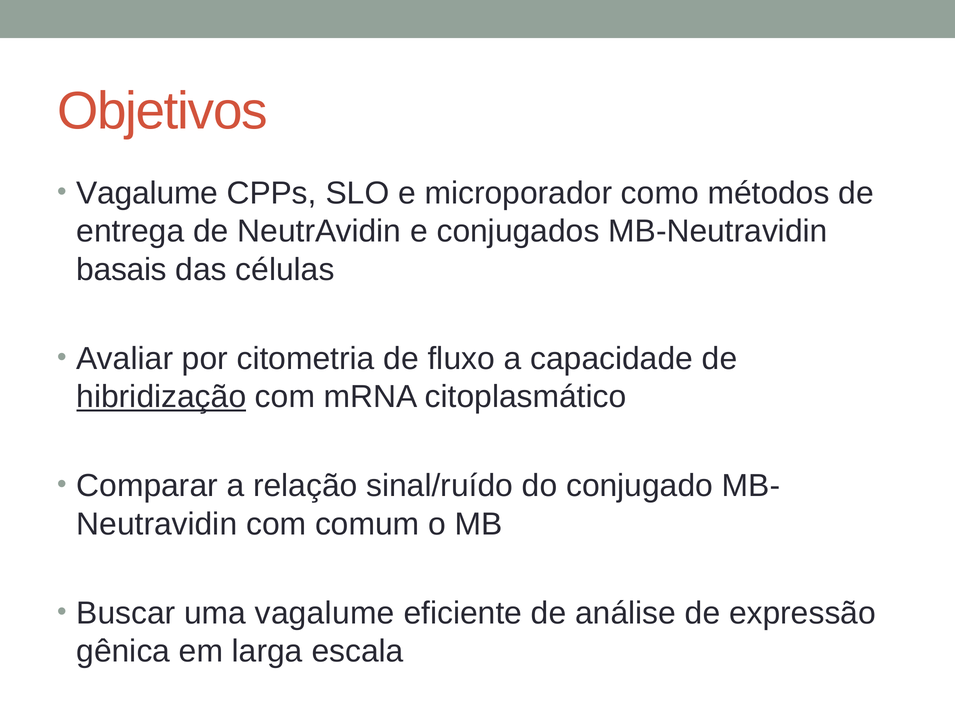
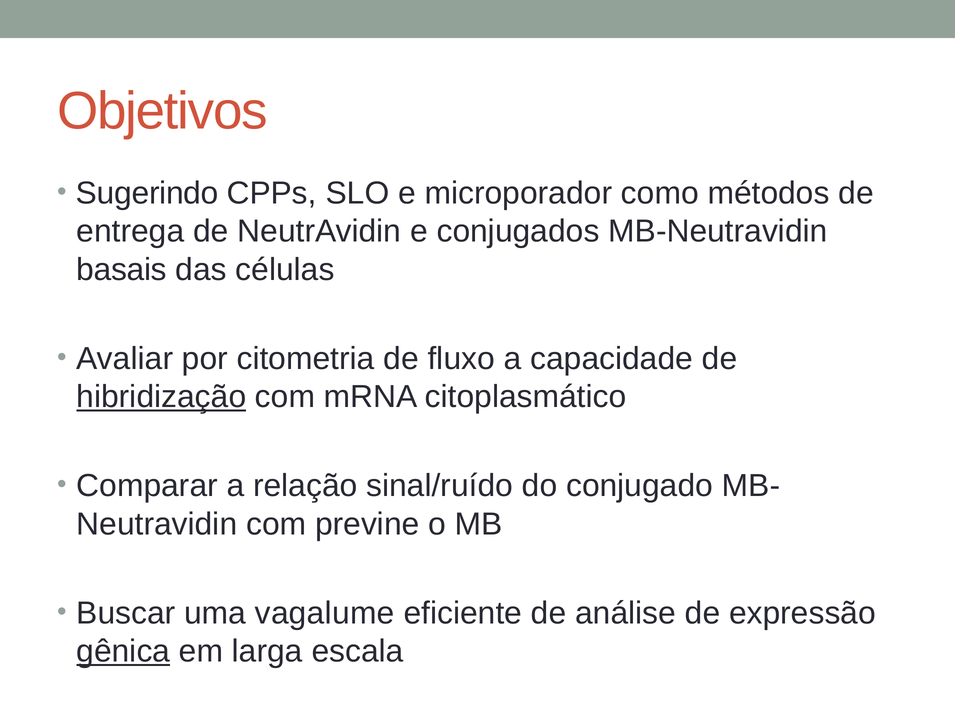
Vagalume: Vagalume -> Sugerindo (147, 193)
comum: comum -> previne (367, 524)
gênica underline: none -> present (123, 652)
